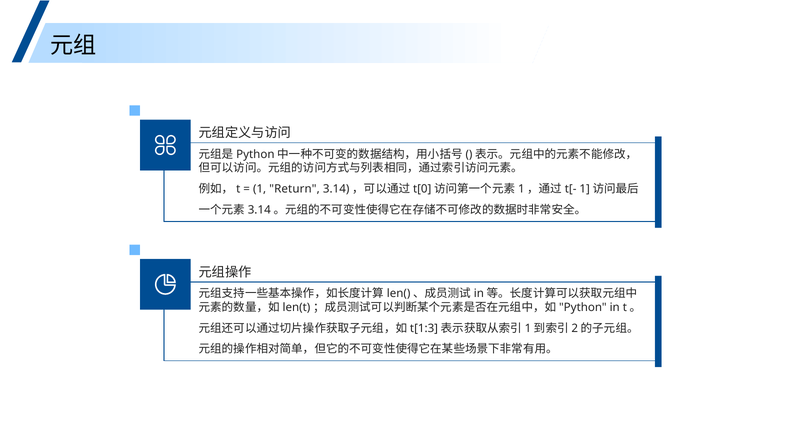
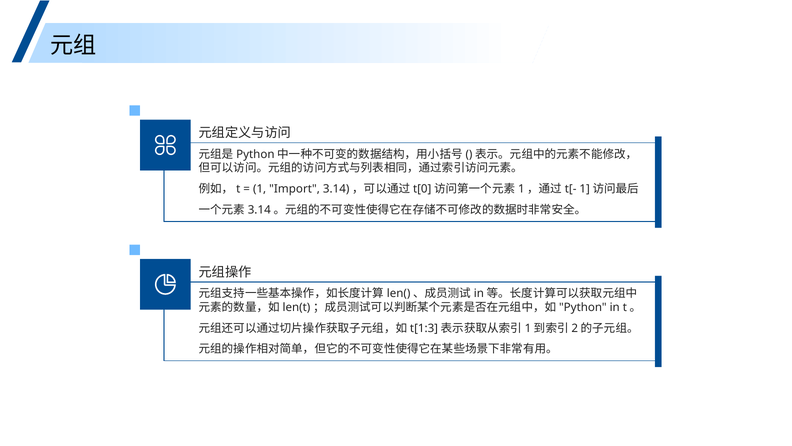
Return: Return -> Import (295, 189)
